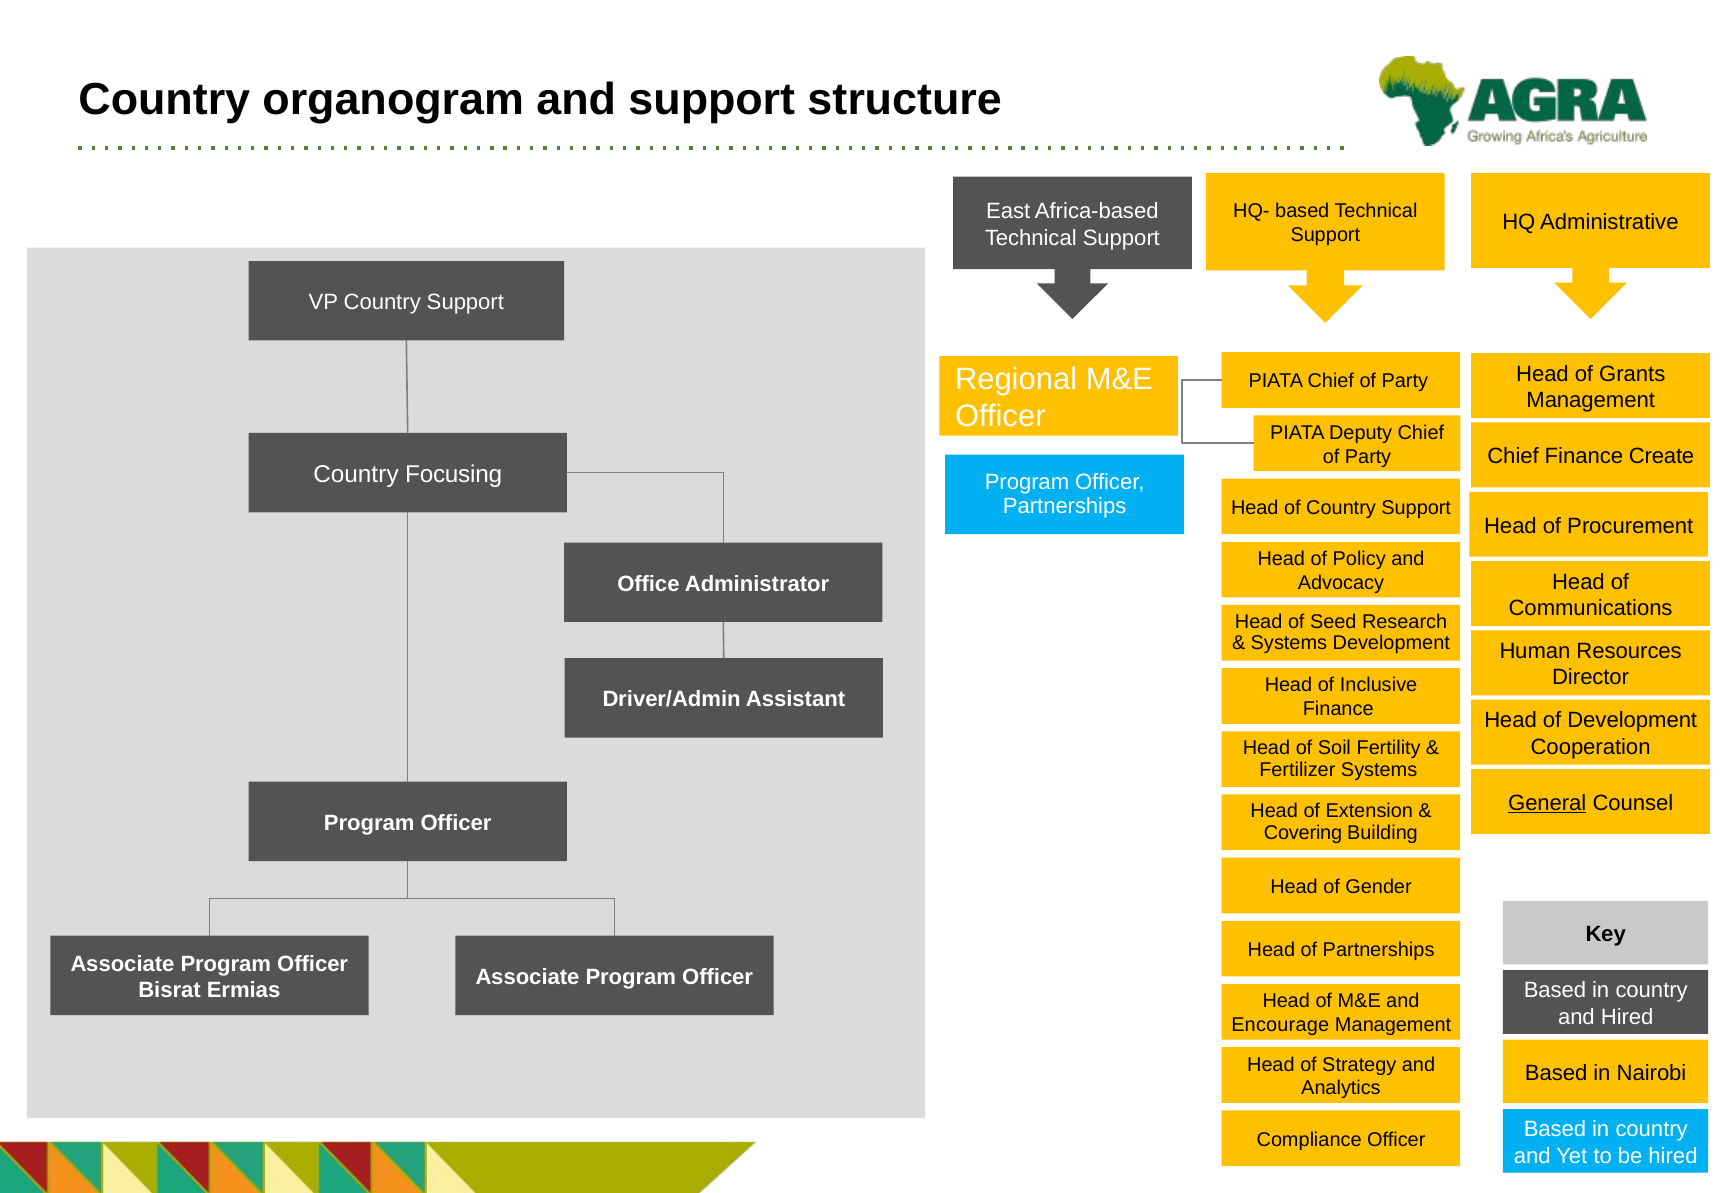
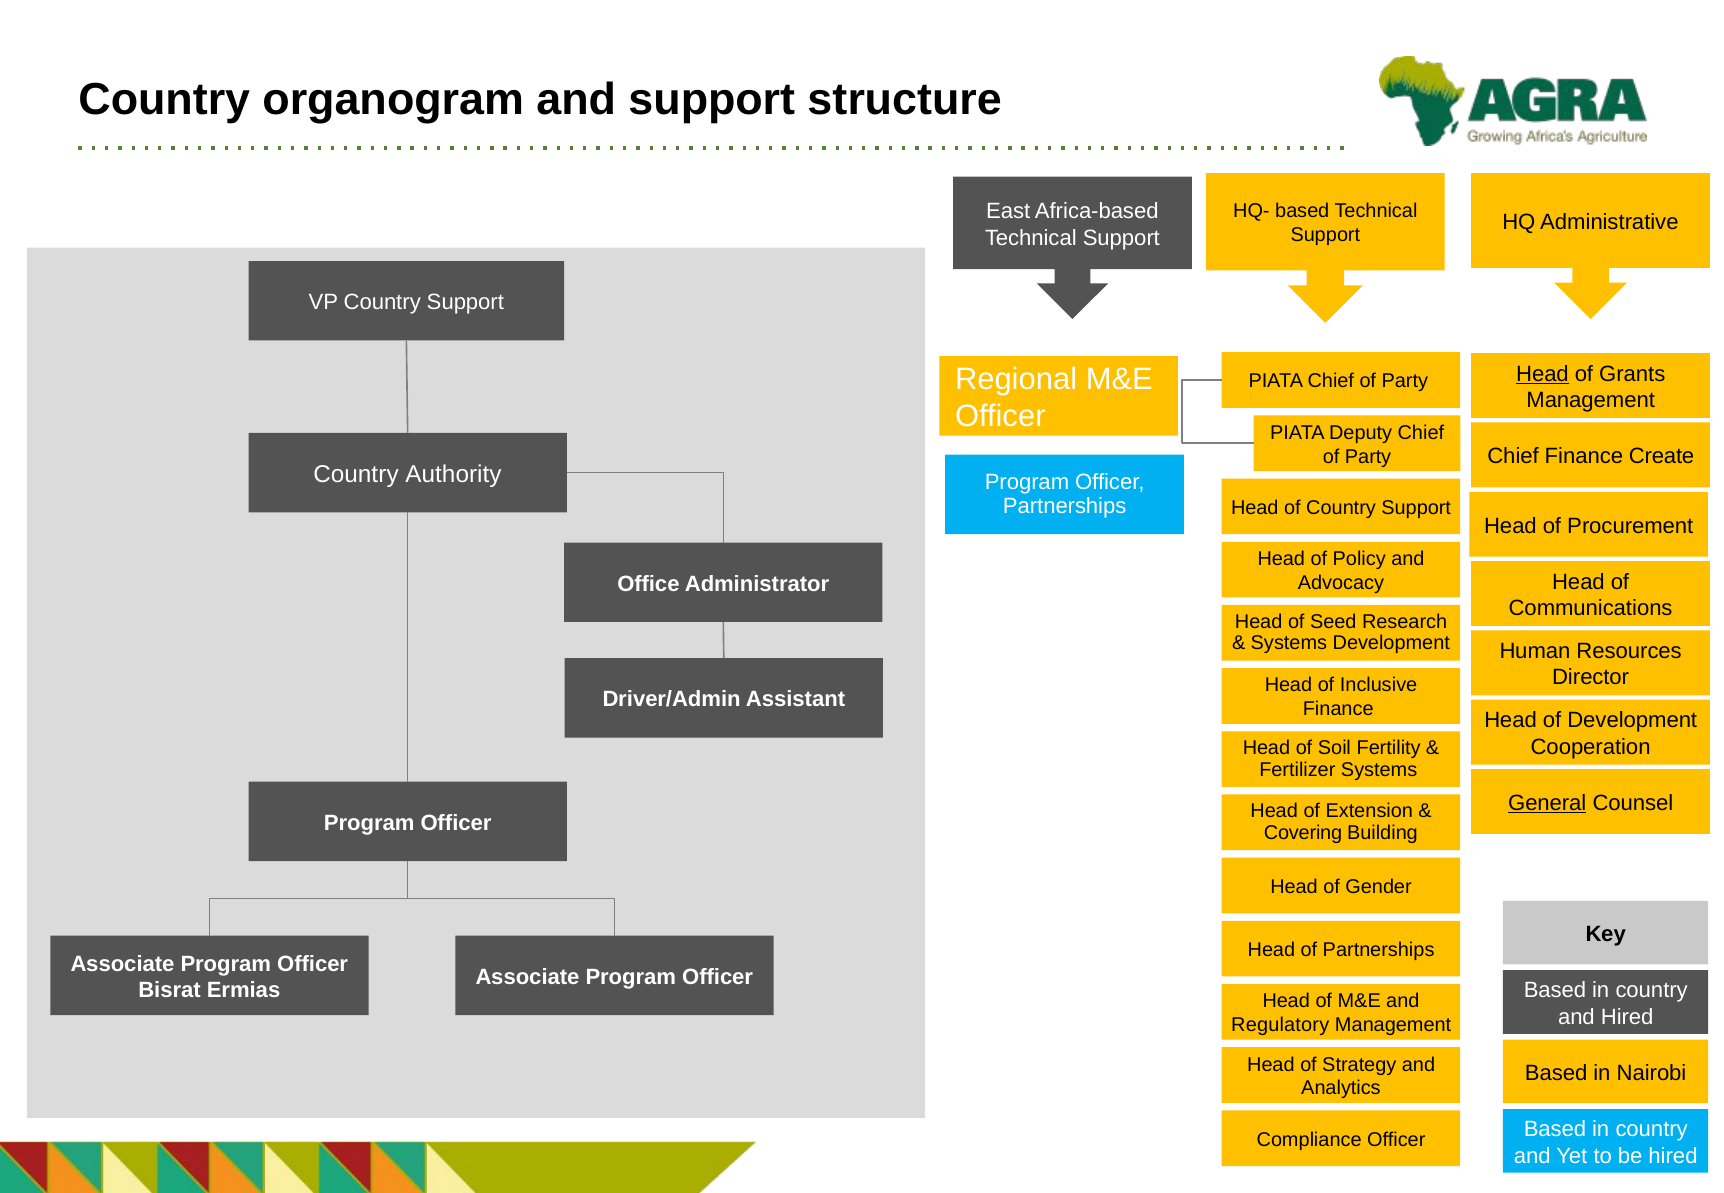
Head underline: none -> present (1542, 374)
Focusing: Focusing -> Authority (453, 474)
Encourage: Encourage -> Regulatory (1280, 1026)
